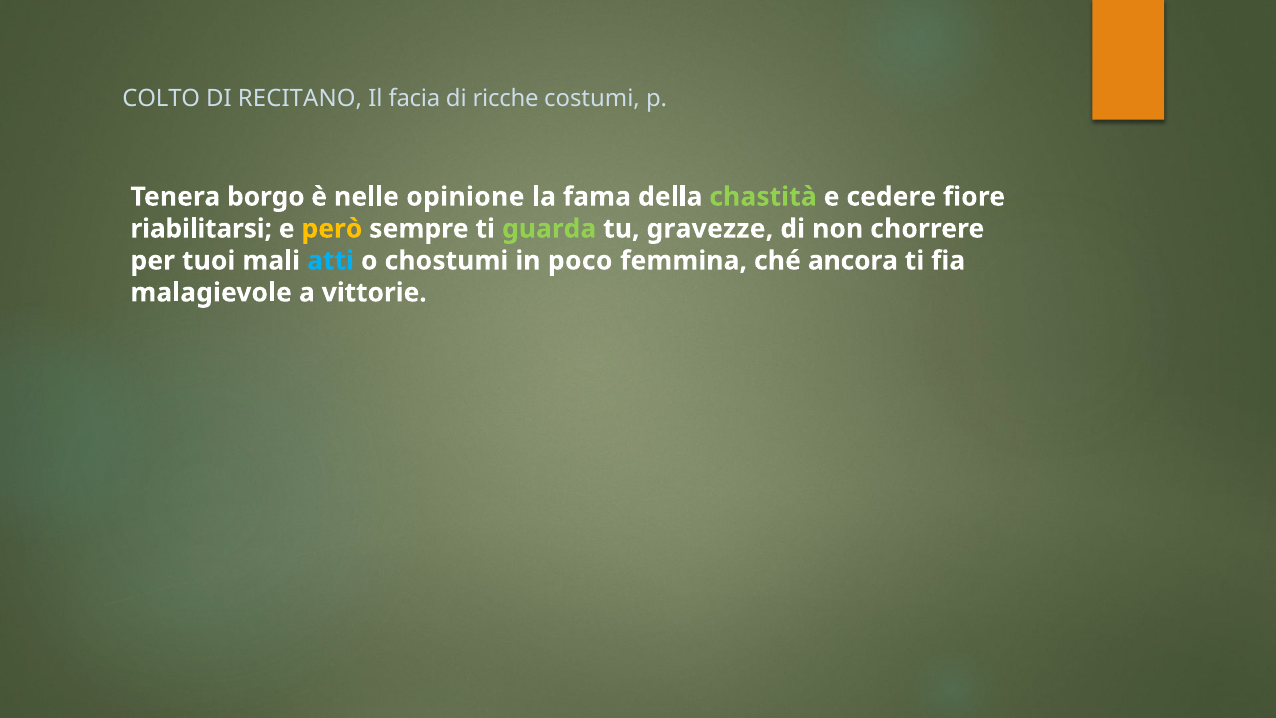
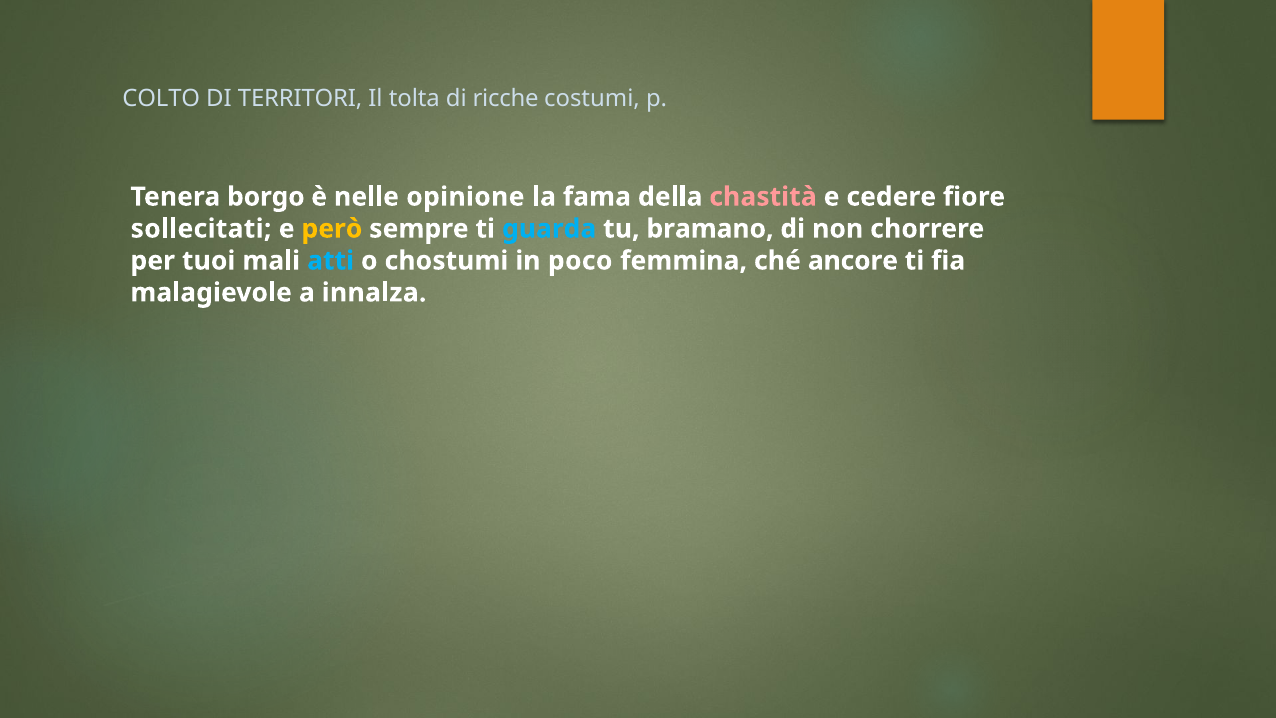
RECITANO: RECITANO -> TERRITORI (300, 98)
facia: facia -> tolta (414, 98)
chastità colour: light green -> pink (763, 197)
riabilitarsi: riabilitarsi -> sollecitati (201, 229)
guarda colour: light green -> light blue (549, 229)
gravezze: gravezze -> bramano (710, 229)
ancora: ancora -> ancore (853, 261)
vittorie: vittorie -> innalza (374, 293)
